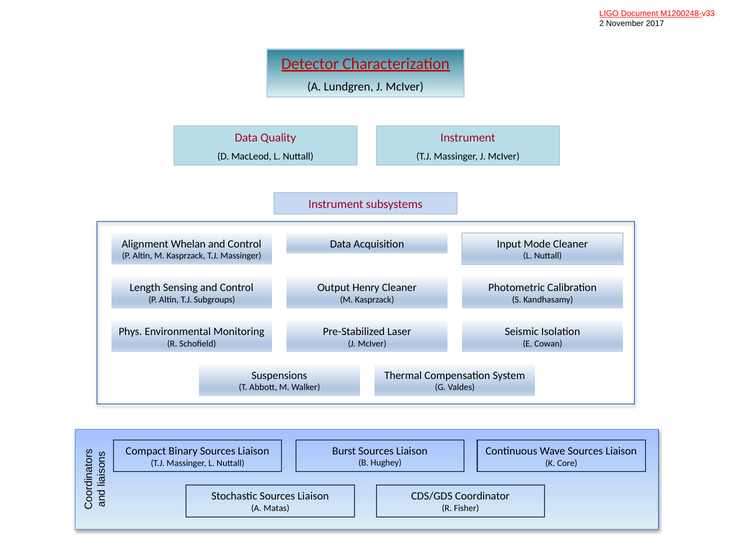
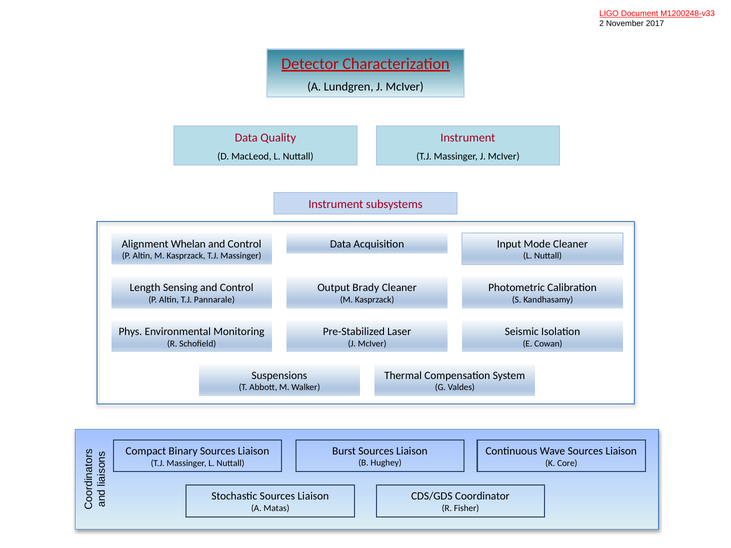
Henry: Henry -> Brady (366, 288)
Subgroups: Subgroups -> Pannarale (214, 300)
